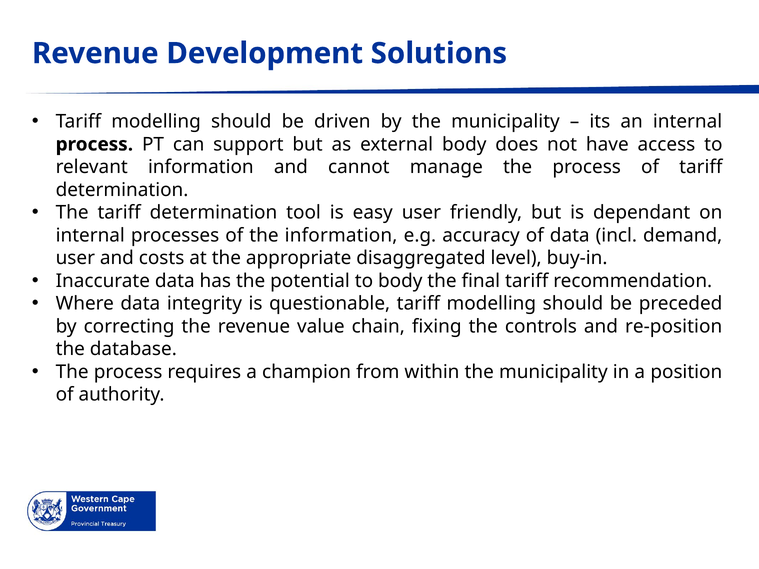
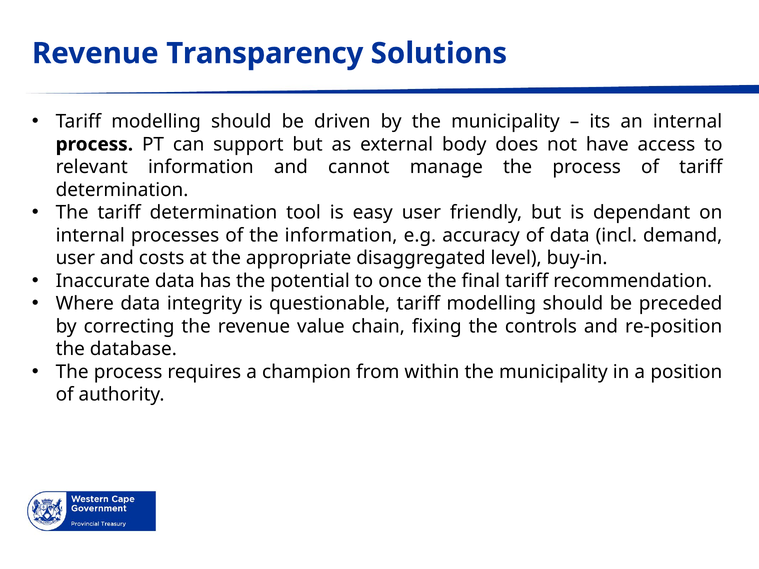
Development: Development -> Transparency (265, 53)
to body: body -> once (400, 281)
